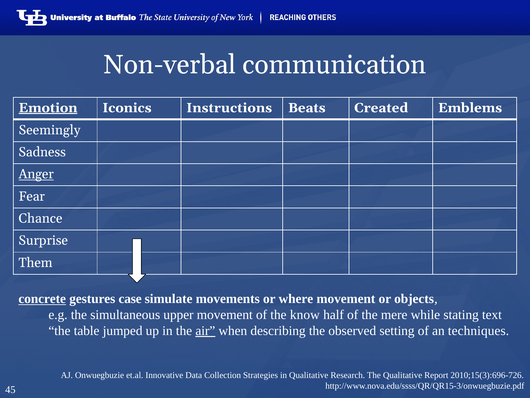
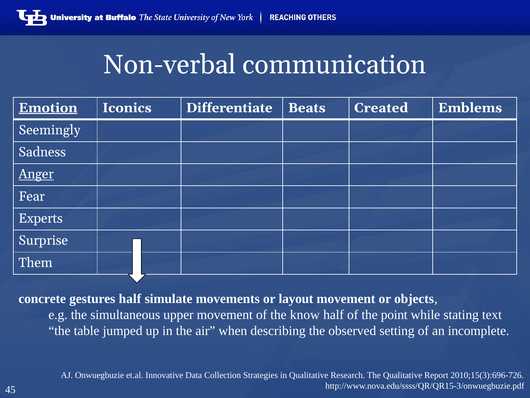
Instructions: Instructions -> Differentiate (229, 108)
Chance: Chance -> Experts (41, 218)
concrete underline: present -> none (42, 299)
gestures case: case -> half (130, 299)
where: where -> layout (296, 299)
mere: mere -> point (394, 314)
air underline: present -> none (205, 330)
techniques: techniques -> incomplete (479, 330)
